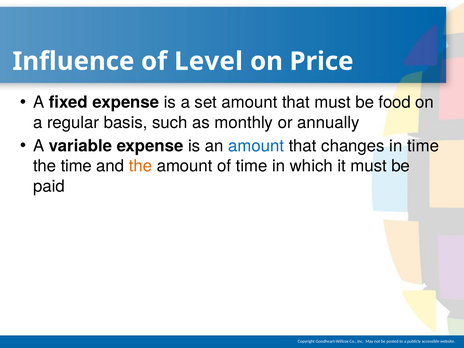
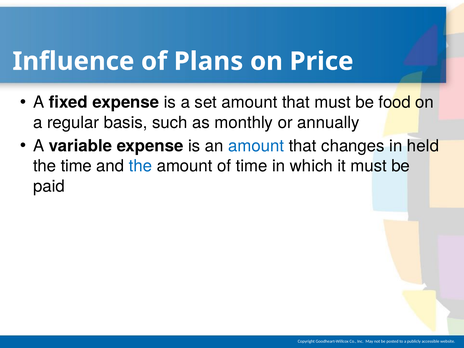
Level: Level -> Plans (209, 61)
in time: time -> held (423, 146)
the colour: orange -> blue (140, 166)
